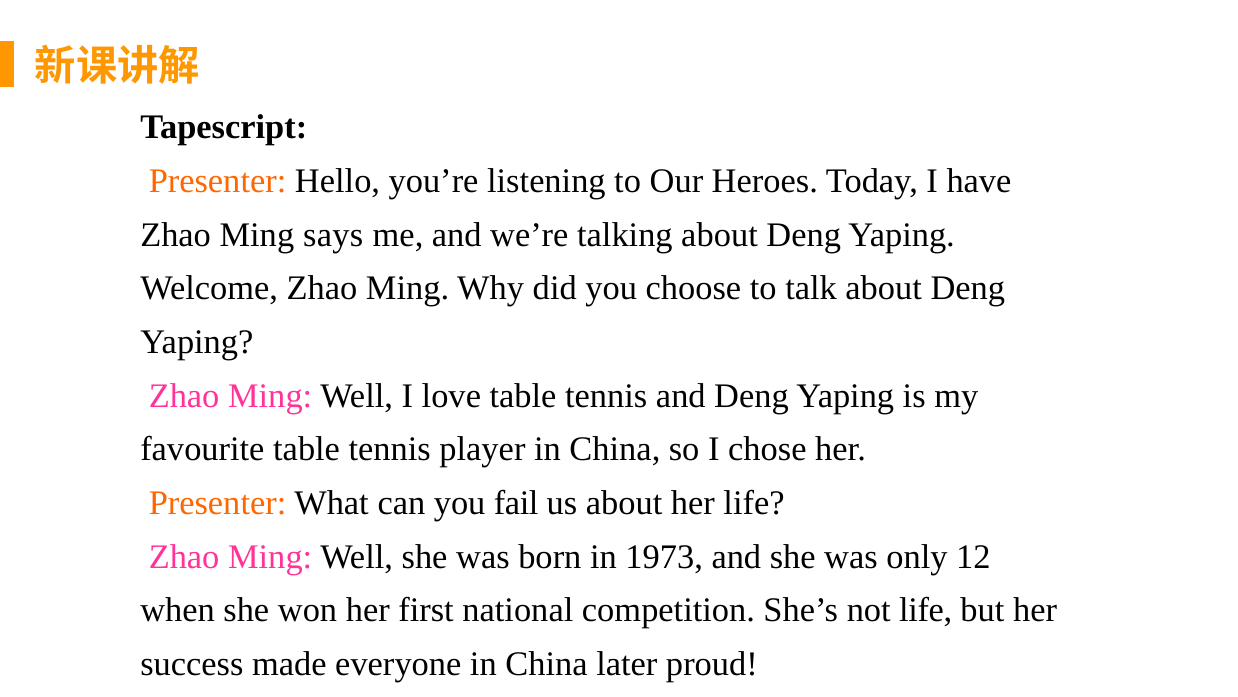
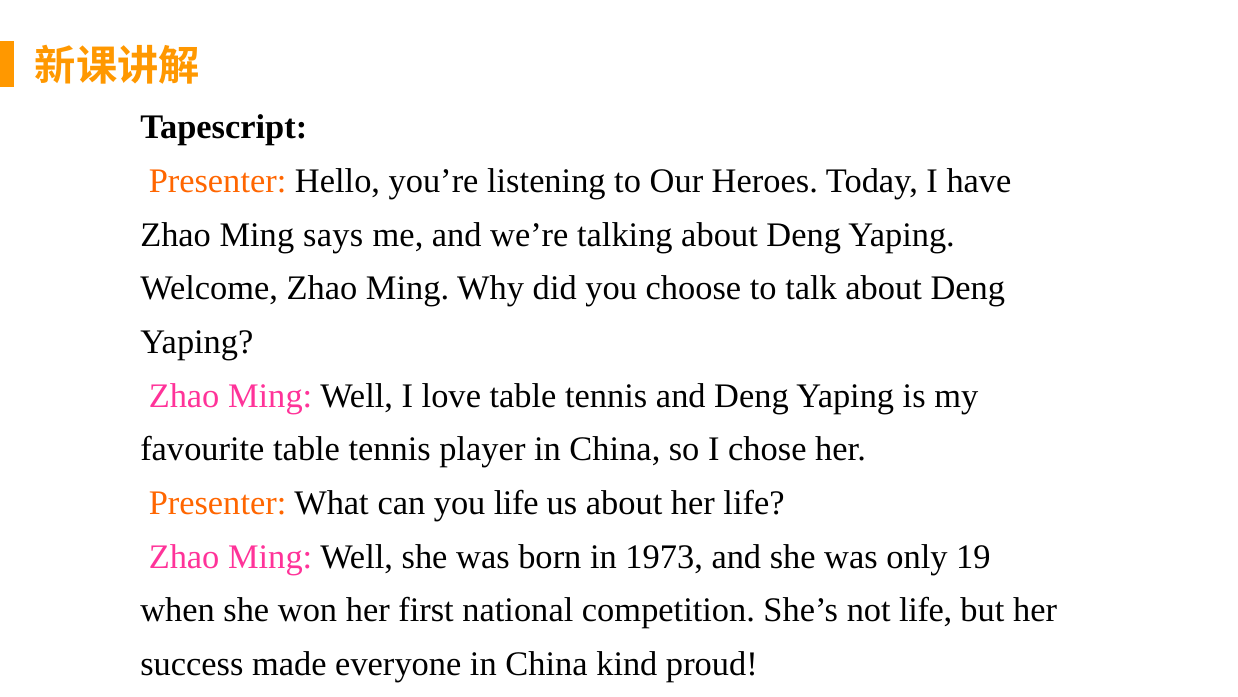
you fail: fail -> life (516, 503)
12: 12 -> 19 (973, 556)
later: later -> kind (627, 664)
